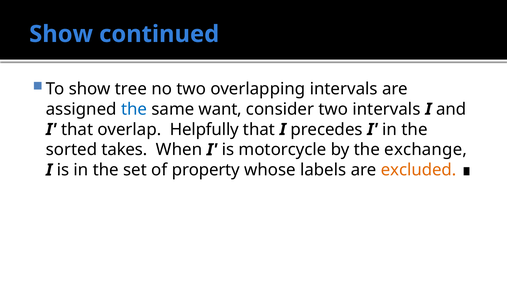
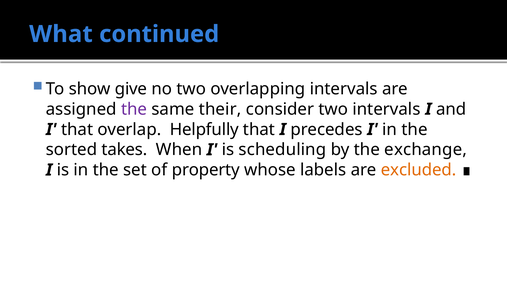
Show: Show -> What (61, 34)
tree: tree -> give (131, 89)
the colour: blue -> purple (134, 109)
want: want -> their (220, 109)
motorcycle: motorcycle -> scheduling (282, 150)
